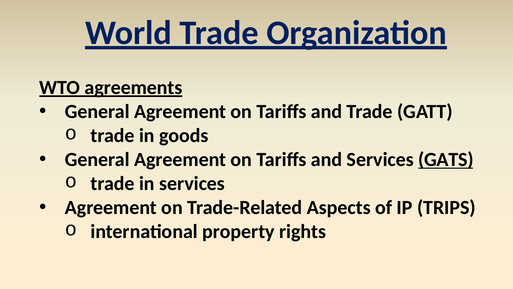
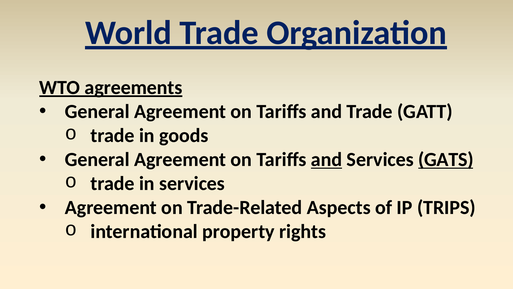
and underline: none -> present (327, 159)
